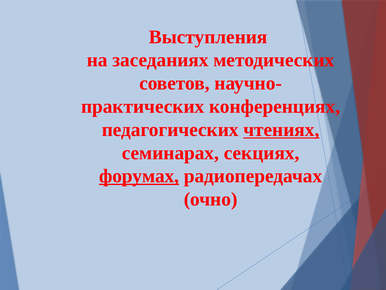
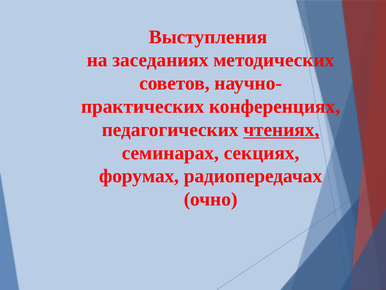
форумах underline: present -> none (139, 176)
